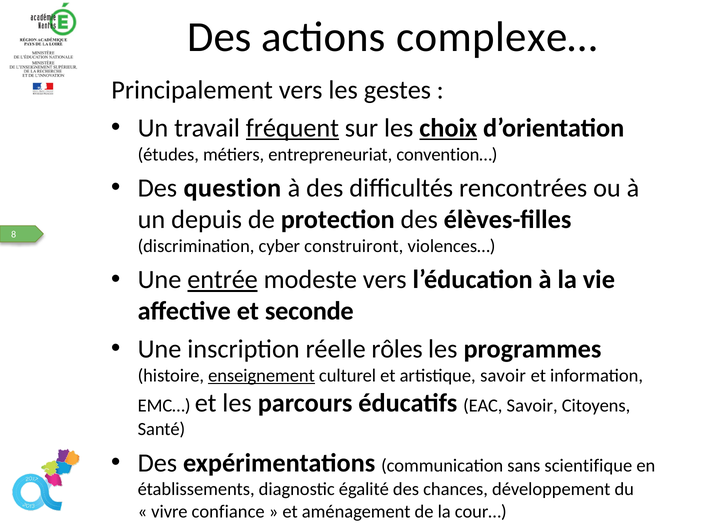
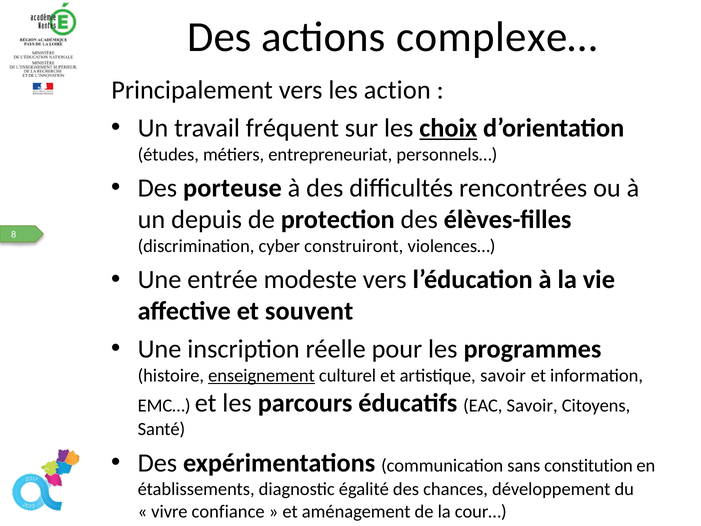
gestes: gestes -> action (397, 90)
fréquent underline: present -> none (292, 128)
convention…: convention… -> personnels… (447, 154)
question: question -> porteuse (232, 188)
entrée underline: present -> none (223, 280)
seconde: seconde -> souvent (309, 311)
rôles: rôles -> pour (397, 349)
scientifique: scientifique -> constitution (588, 465)
